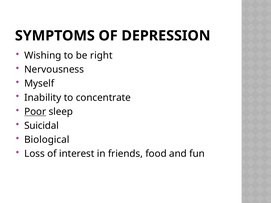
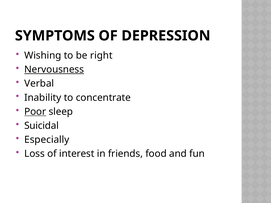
Nervousness underline: none -> present (54, 70)
Myself: Myself -> Verbal (39, 84)
Biological: Biological -> Especially (47, 140)
